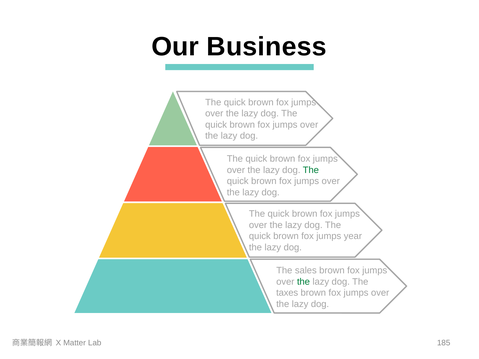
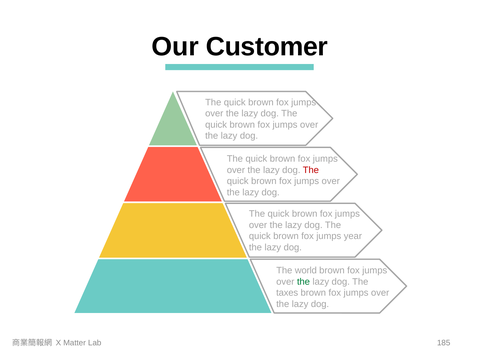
Business: Business -> Customer (267, 47)
The colour: green -> red (311, 170)
sales: sales -> world (306, 271)
